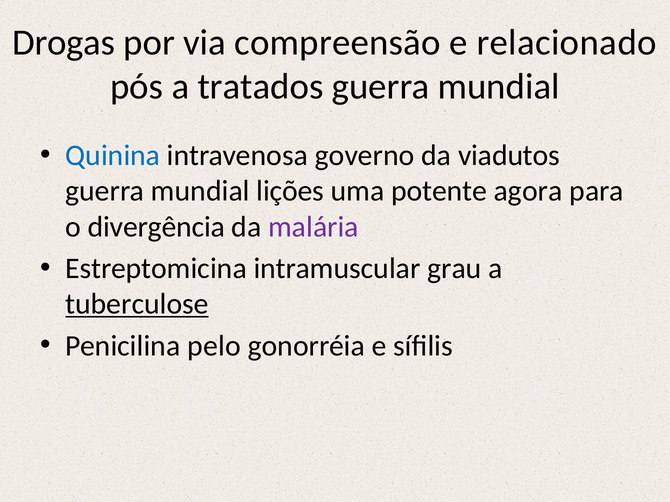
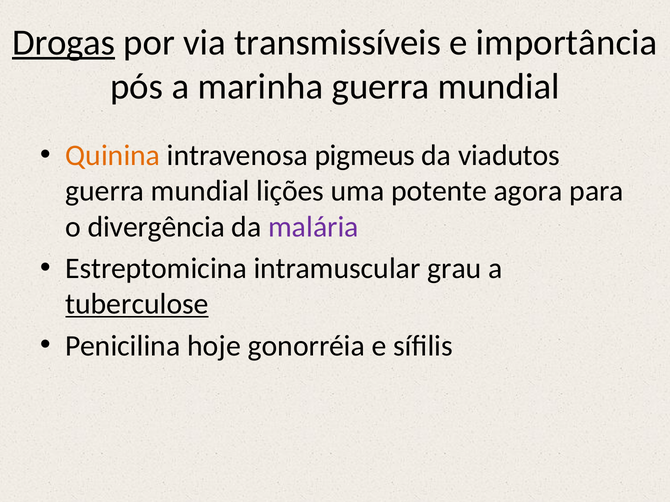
Drogas underline: none -> present (64, 42)
compreensão: compreensão -> transmissíveis (338, 42)
relacionado: relacionado -> importância (567, 42)
tratados: tratados -> marinha (260, 87)
Quinina colour: blue -> orange (113, 155)
governo: governo -> pigmeus (365, 155)
pelo: pelo -> hoje (214, 346)
